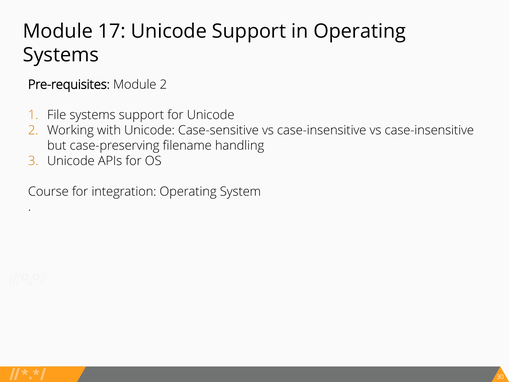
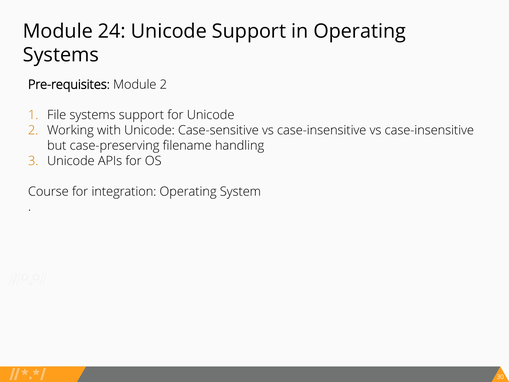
17: 17 -> 24 (112, 31)
